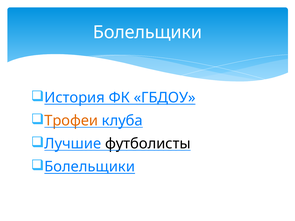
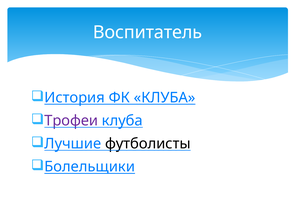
Болельщики: Болельщики -> Воспитатель (148, 32)
ФК ГБДОУ: ГБДОУ -> КЛУБА (165, 98)
Трофеи colour: orange -> purple (71, 121)
